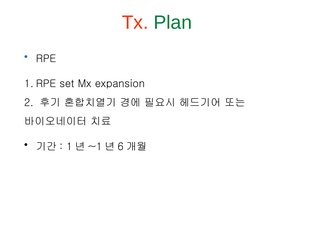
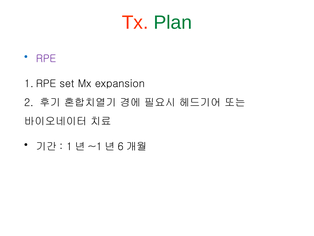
RPE colour: black -> purple (46, 58)
